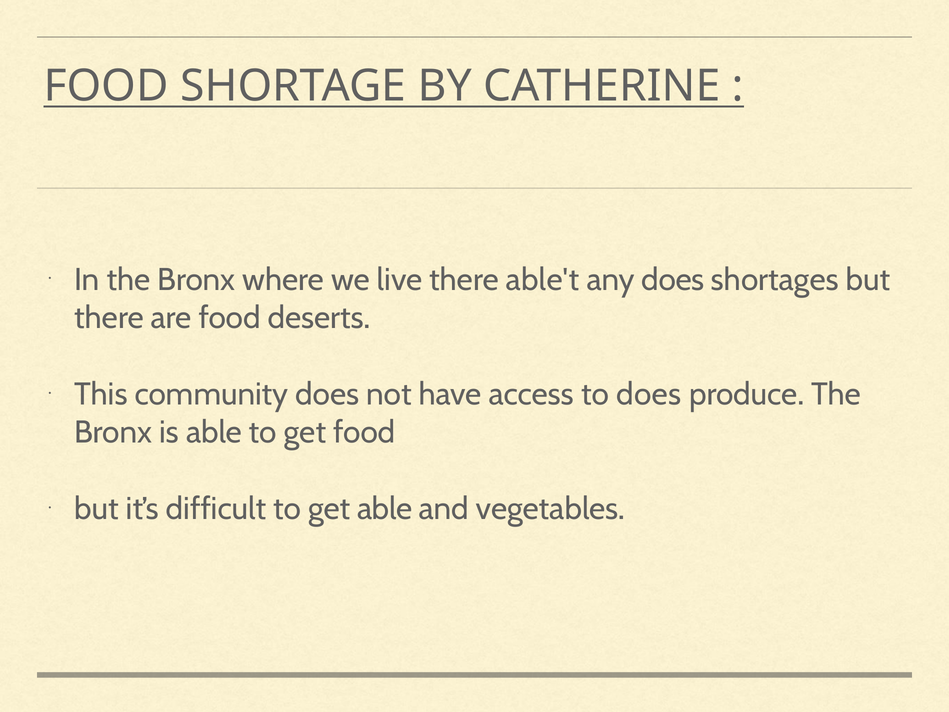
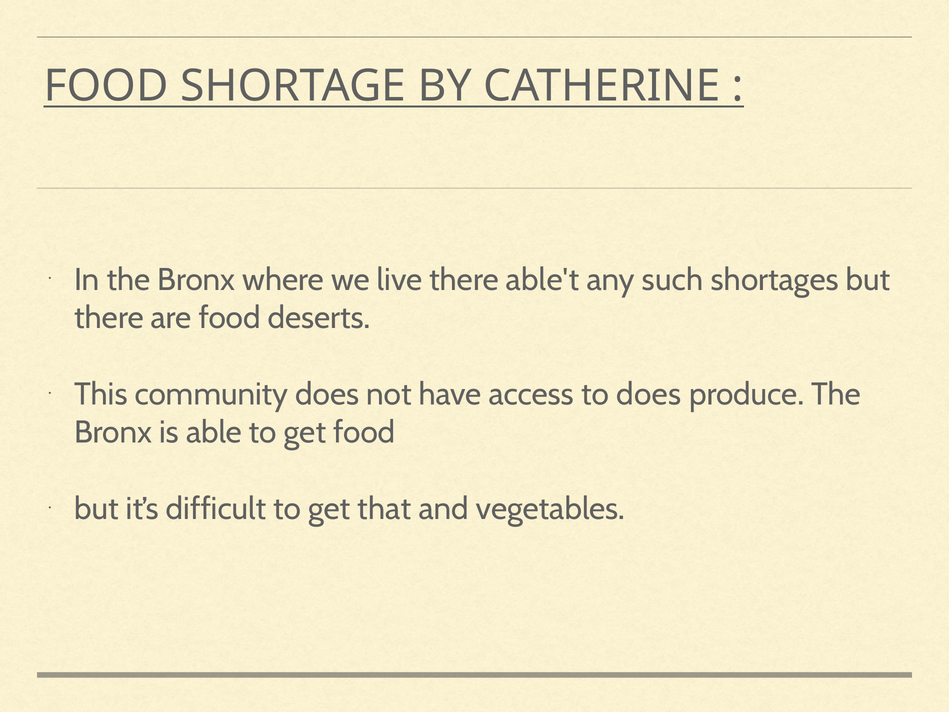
any does: does -> such (673, 280)
get able: able -> that (384, 509)
